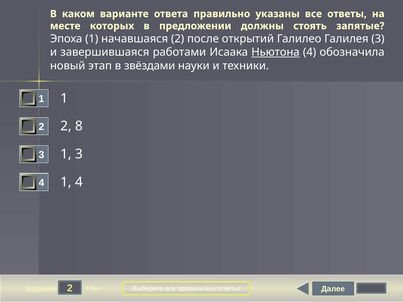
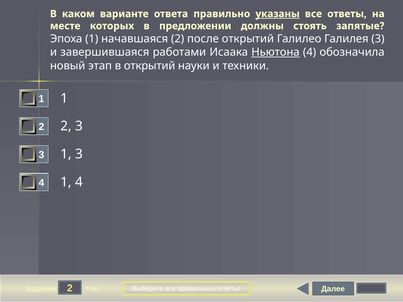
указаны underline: none -> present (278, 14)
в звёздами: звёздами -> открытий (150, 66)
8: 8 -> 3 (79, 126)
